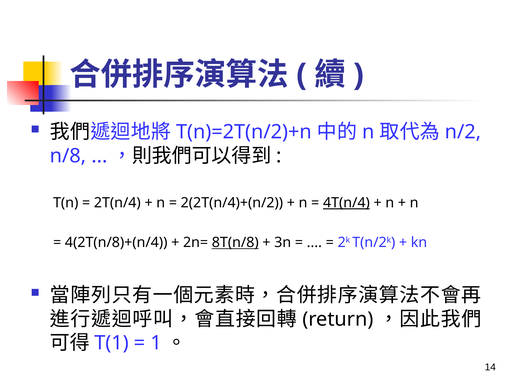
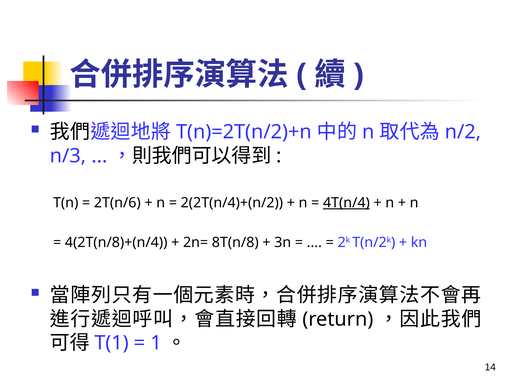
n/8: n/8 -> n/3 (68, 156)
2T(n/4: 2T(n/4 -> 2T(n/6 (117, 203)
8T(n/8 underline: present -> none (235, 242)
